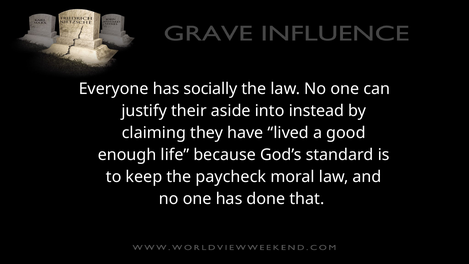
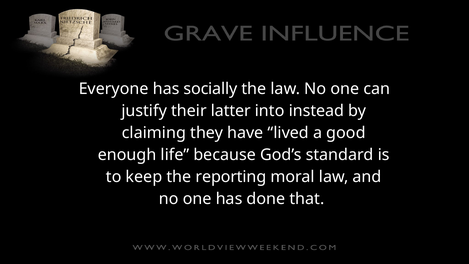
aside: aside -> latter (231, 111)
paycheck: paycheck -> reporting (231, 177)
